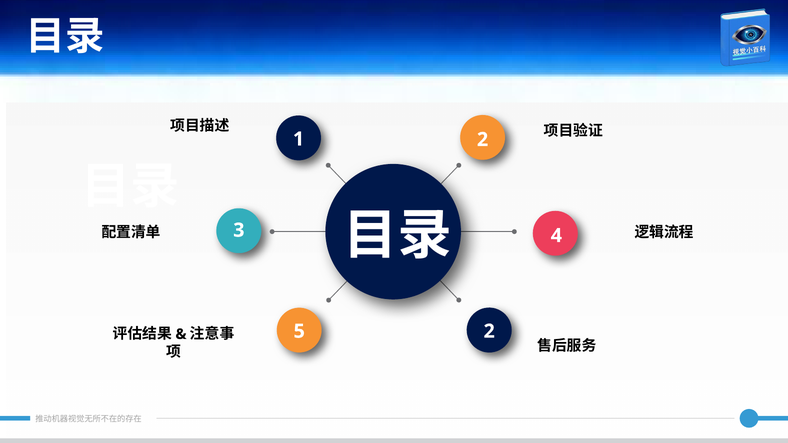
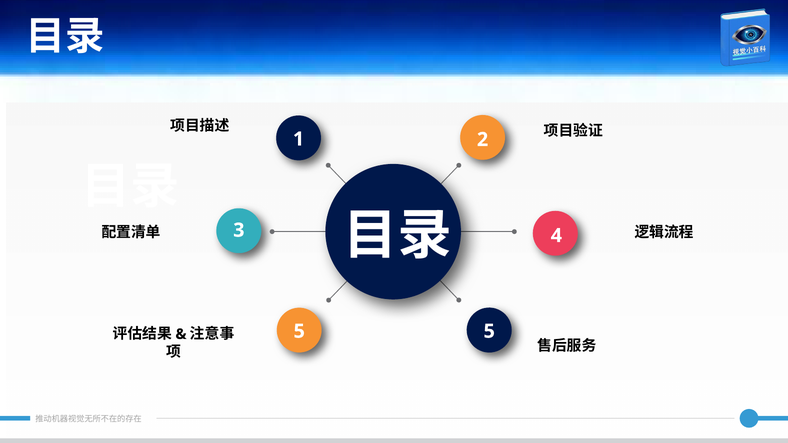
5 2: 2 -> 5 (489, 331)
